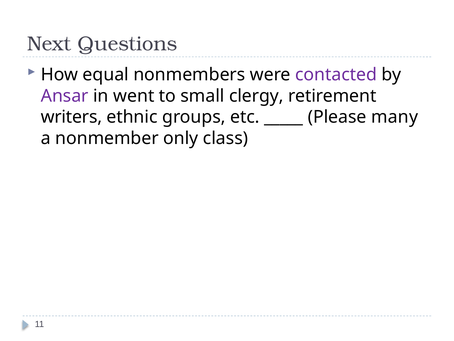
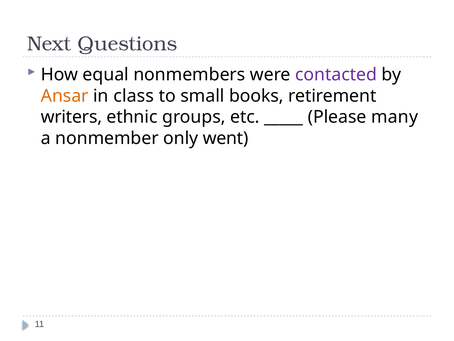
Ansar colour: purple -> orange (65, 96)
went: went -> class (134, 96)
clergy: clergy -> books (256, 96)
class: class -> went (226, 138)
